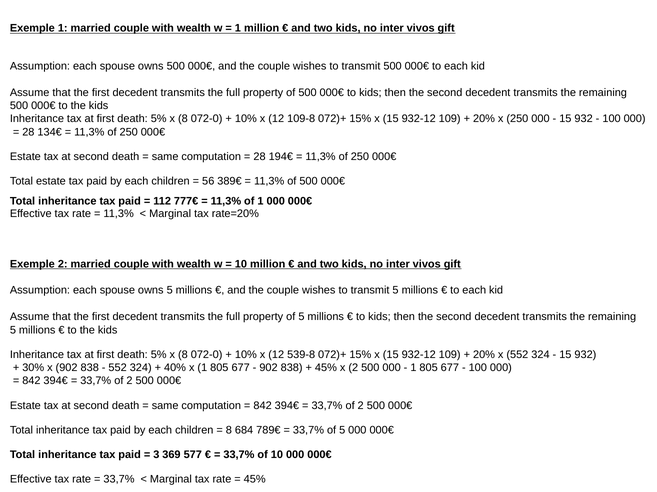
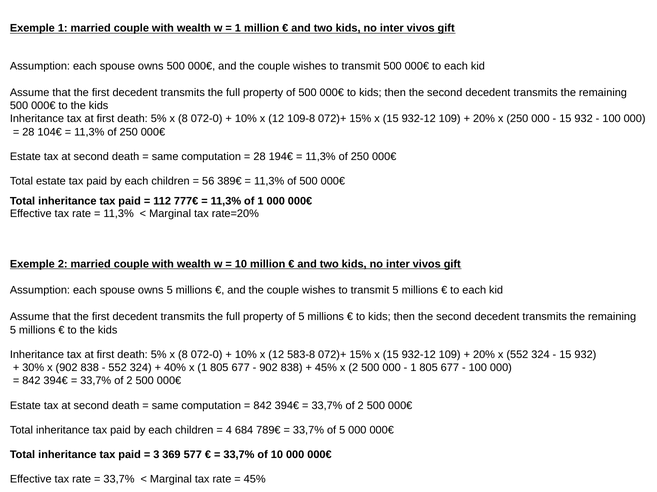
134€: 134€ -> 104€ (50, 132)
539-8: 539-8 -> 583-8 (301, 355)
8: 8 -> 4 (229, 431)
